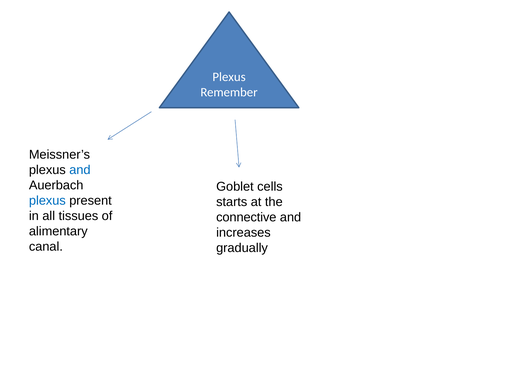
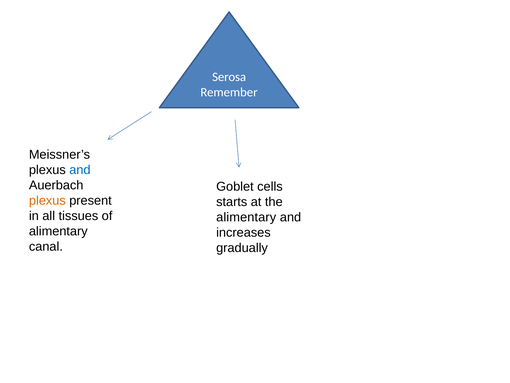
Plexus: Plexus -> Serosa (229, 77)
plexus colour: blue -> orange (47, 200)
connective: connective -> alimentary (246, 217)
